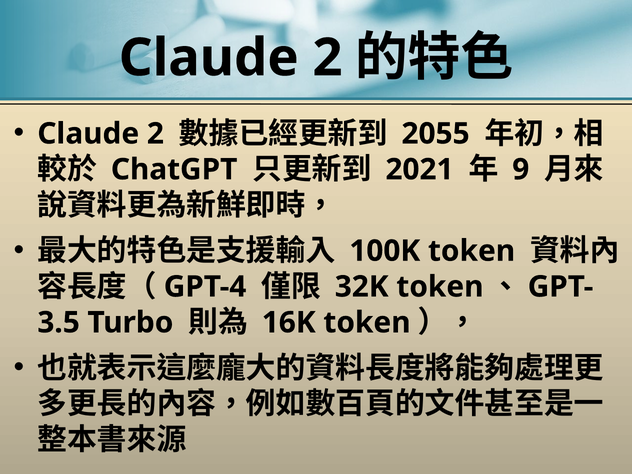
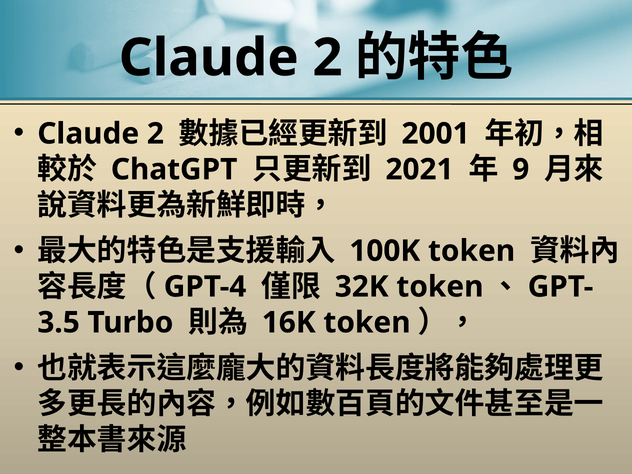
2055: 2055 -> 2001 (436, 134)
